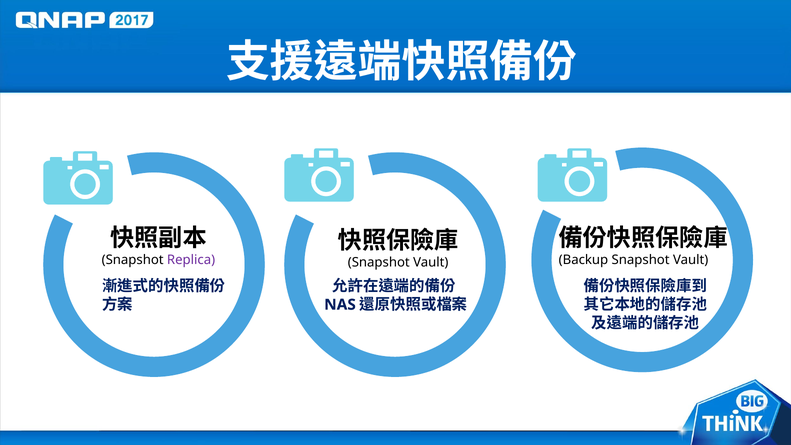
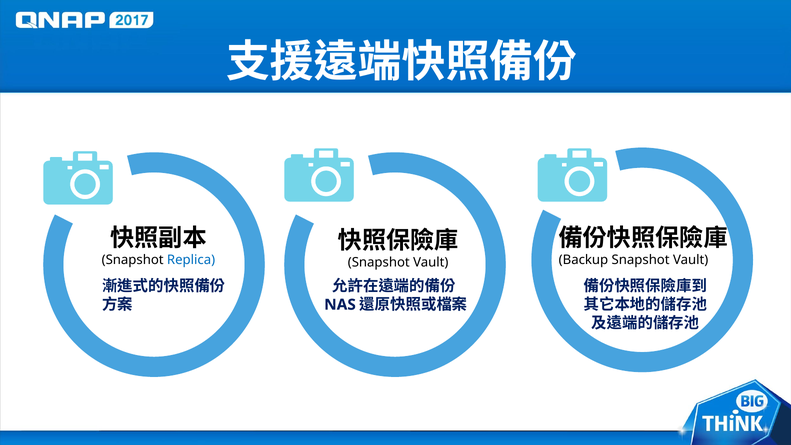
Replica colour: purple -> blue (191, 260)
